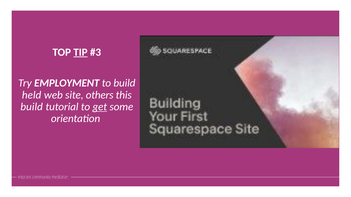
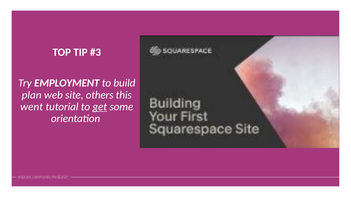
TIP underline: present -> none (80, 52)
held: held -> plan (32, 95)
build: build -> went (32, 107)
